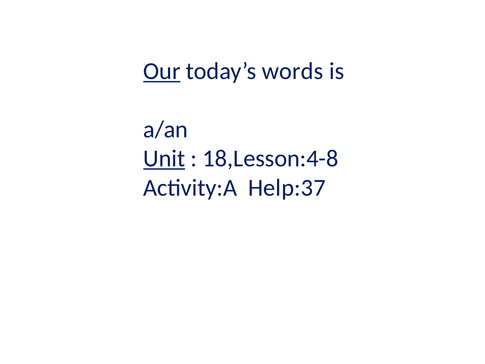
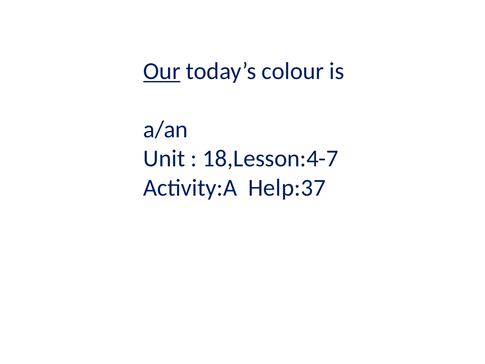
words: words -> colour (293, 71)
Unit underline: present -> none (164, 158)
18,Lesson:4-8: 18,Lesson:4-8 -> 18,Lesson:4-7 (270, 158)
